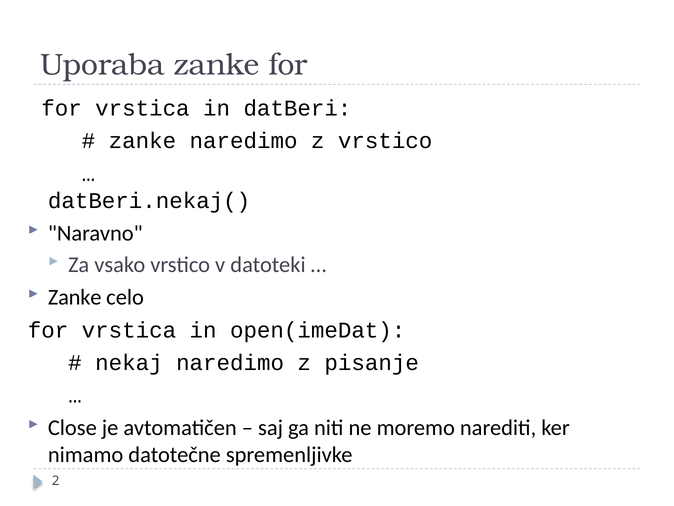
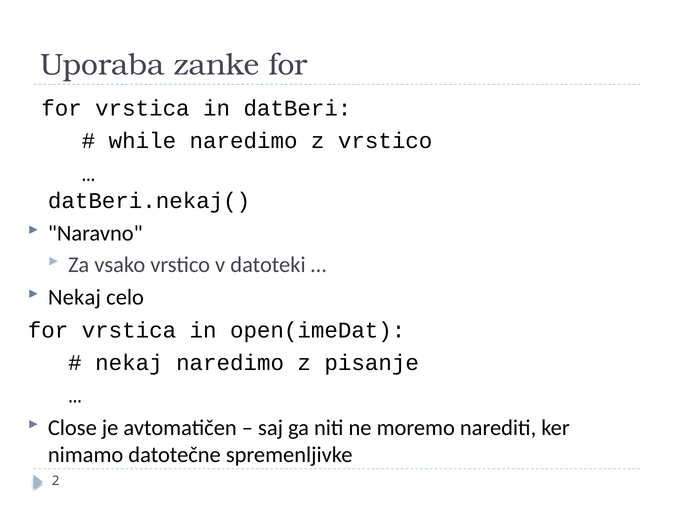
zanke: zanke -> while (142, 141)
Zanke: Zanke -> Nekaj (74, 297)
